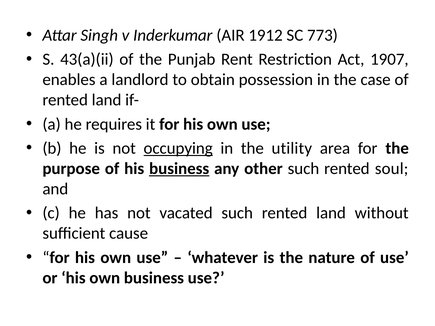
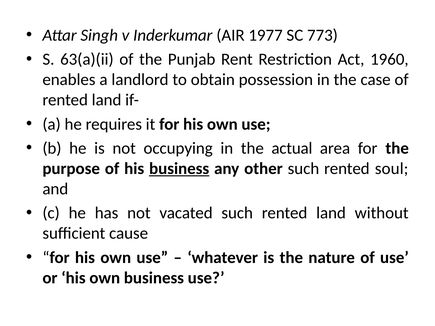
1912: 1912 -> 1977 (266, 35)
43(a)(ii: 43(a)(ii -> 63(a)(ii (87, 59)
1907: 1907 -> 1960 (389, 59)
occupying underline: present -> none (178, 148)
utility: utility -> actual (292, 148)
